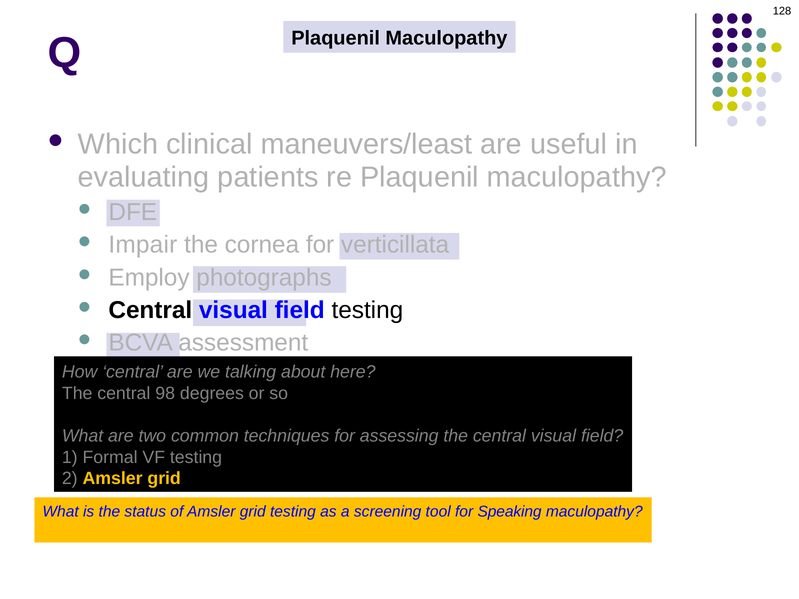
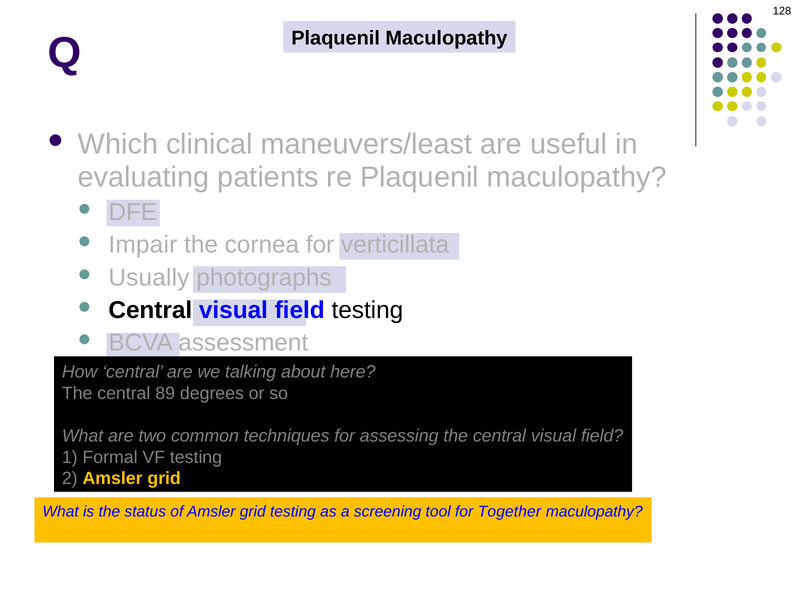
Employ: Employ -> Usually (149, 278)
98: 98 -> 89 (165, 394)
Speaking: Speaking -> Together (509, 512)
